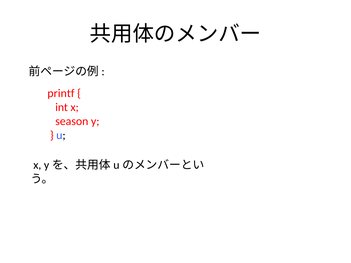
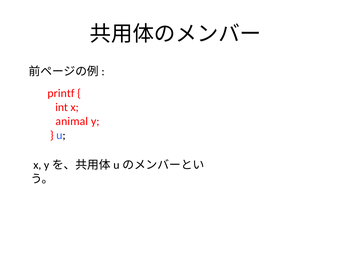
season: season -> animal (72, 121)
